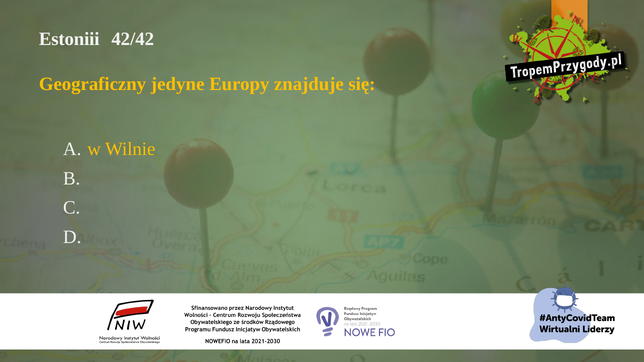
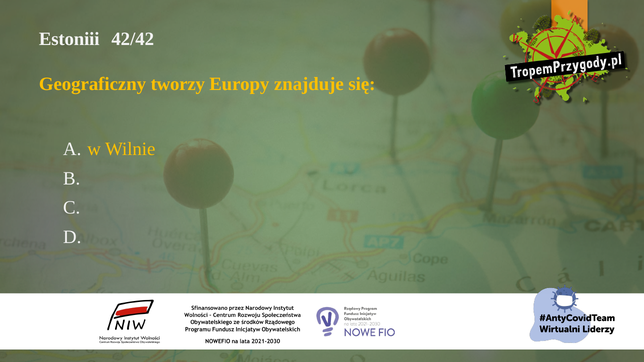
jedyne: jedyne -> tworzy (178, 84)
